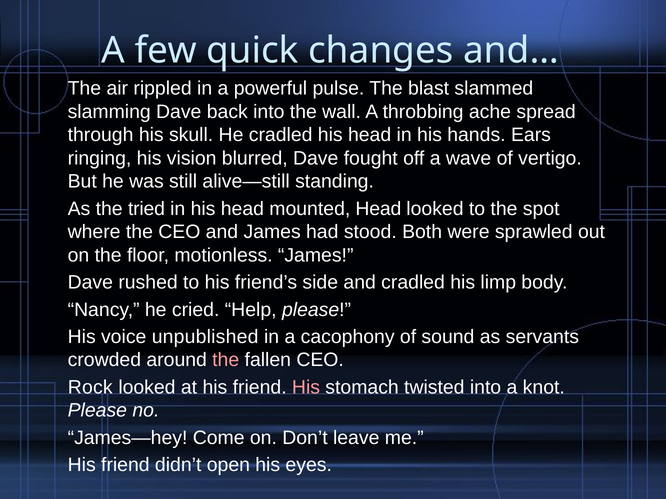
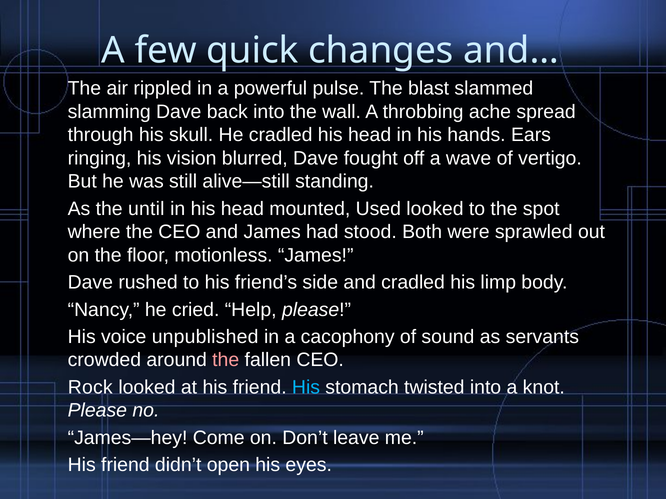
tried: tried -> until (146, 209)
mounted Head: Head -> Used (378, 209)
His colour: pink -> light blue (306, 388)
